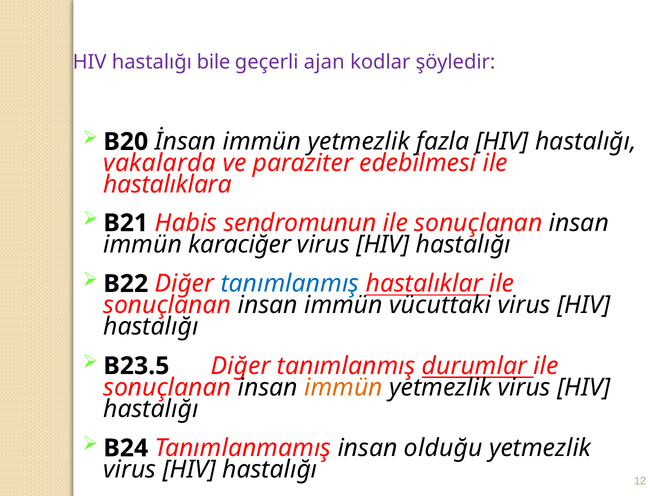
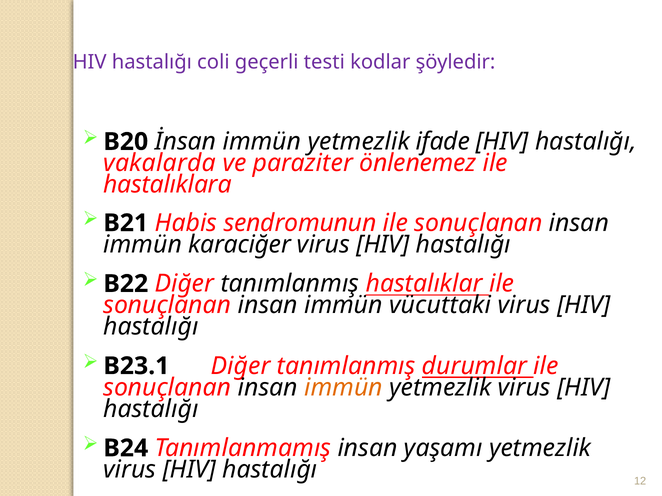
bile: bile -> coli (213, 62)
ajan: ajan -> testi (324, 62)
fazla: fazla -> ifade (443, 142)
edebilmesi: edebilmesi -> önlenemez (418, 163)
tanımlanmış colour: blue -> black (290, 284)
B23.5: B23.5 -> B23.1 (136, 366)
olduğu: olduğu -> yaşamı (443, 449)
